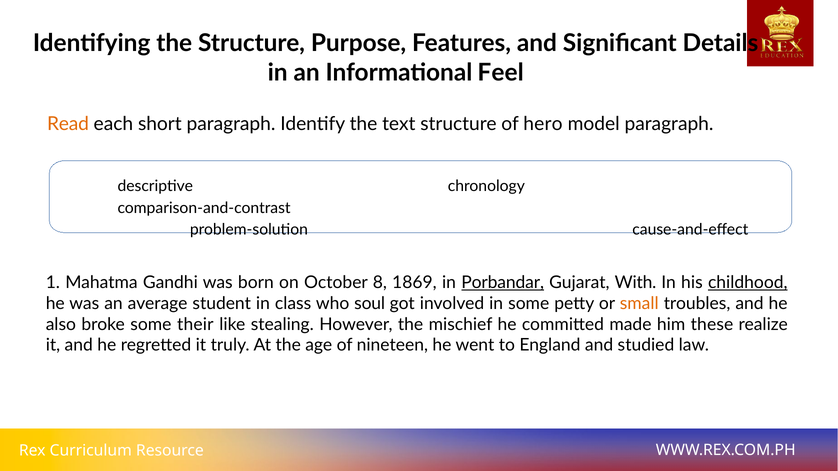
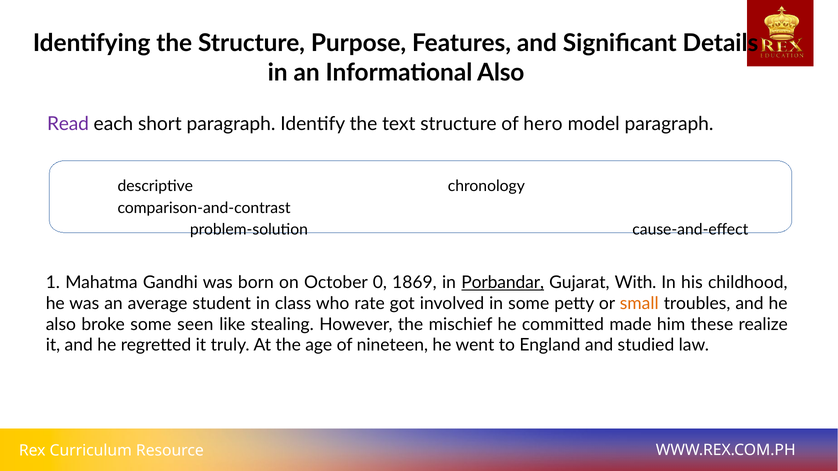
Informational Feel: Feel -> Also (501, 73)
Read colour: orange -> purple (68, 124)
8: 8 -> 0 (380, 283)
childhood underline: present -> none (748, 283)
soul: soul -> rate (370, 304)
their: their -> seen (195, 325)
